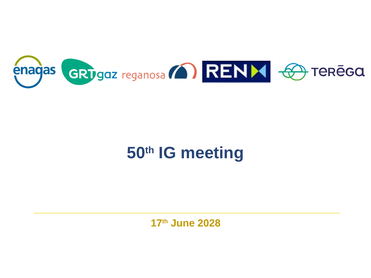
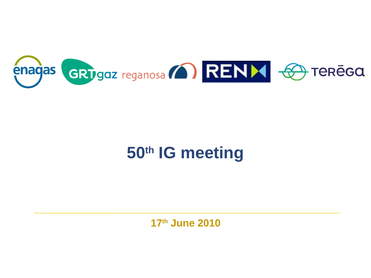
2028: 2028 -> 2010 (209, 223)
